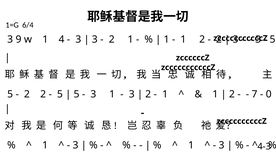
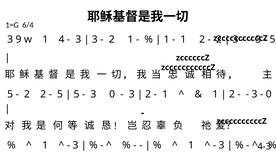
3 1: 1 -> 0 (112, 94)
7: 7 -> 3 (255, 94)
